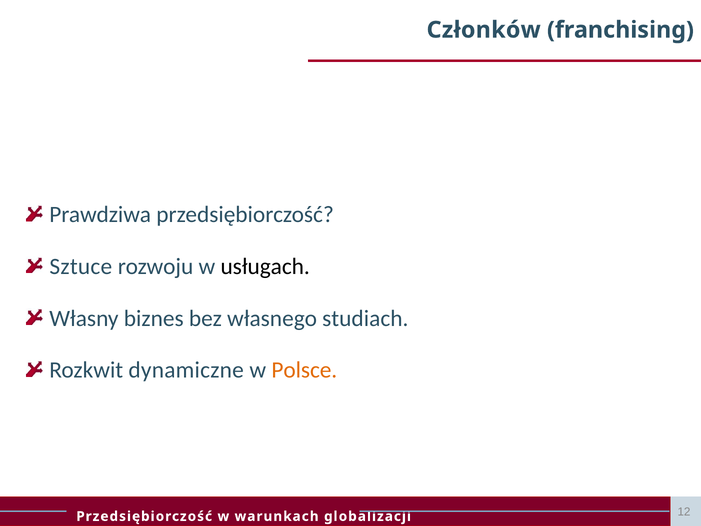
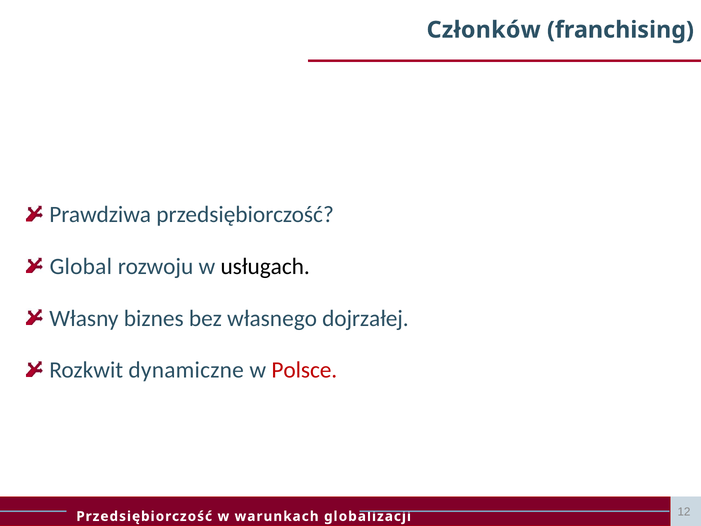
Sztuce: Sztuce -> Global (81, 266)
studiach: studiach -> dojrzałej (365, 318)
Polsce colour: orange -> red (304, 370)
